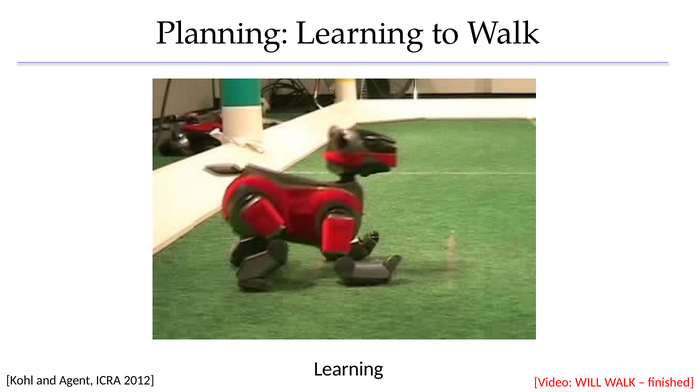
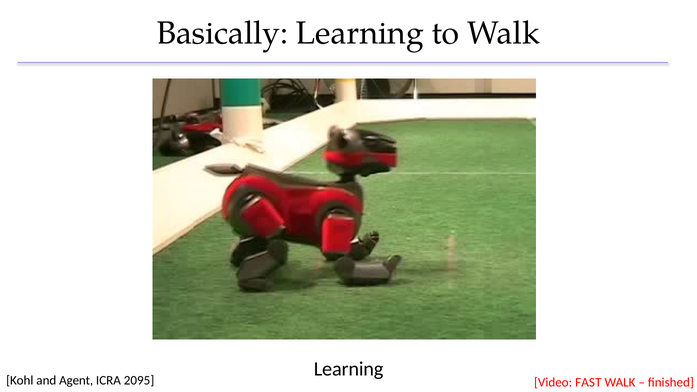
Planning: Planning -> Basically (222, 33)
2012: 2012 -> 2095 (139, 381)
WILL: WILL -> FAST (588, 382)
